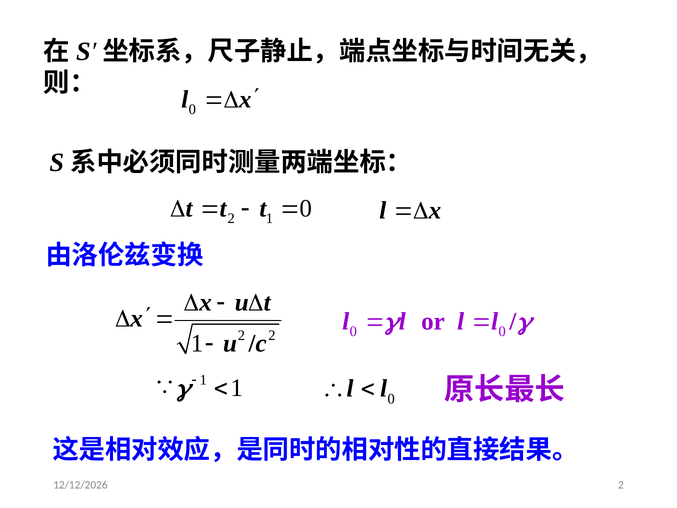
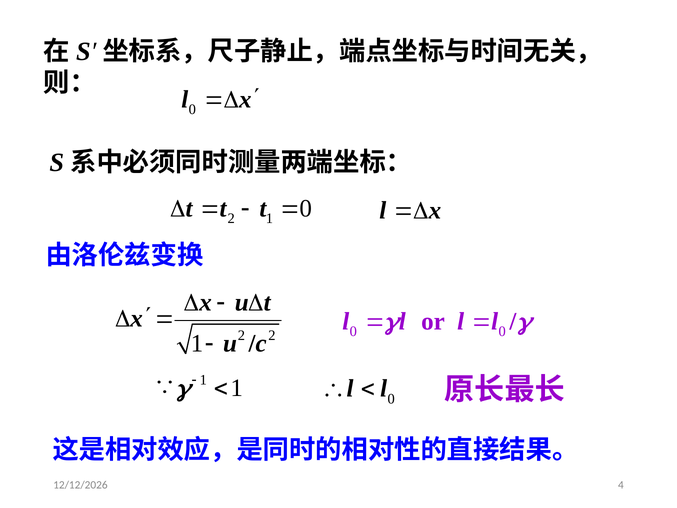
2: 2 -> 4 (621, 485)
